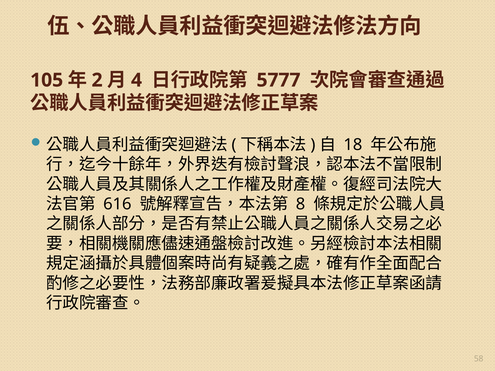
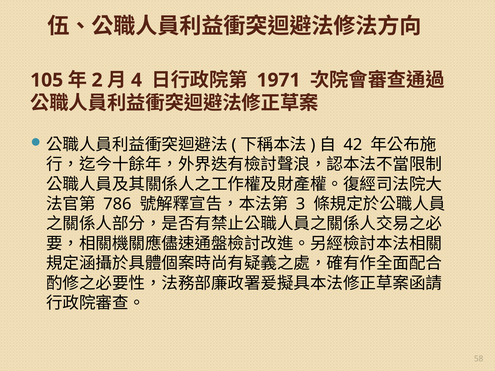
5777: 5777 -> 1971 (279, 80)
18: 18 -> 42 (353, 145)
616: 616 -> 786 (117, 204)
8: 8 -> 3 (301, 204)
